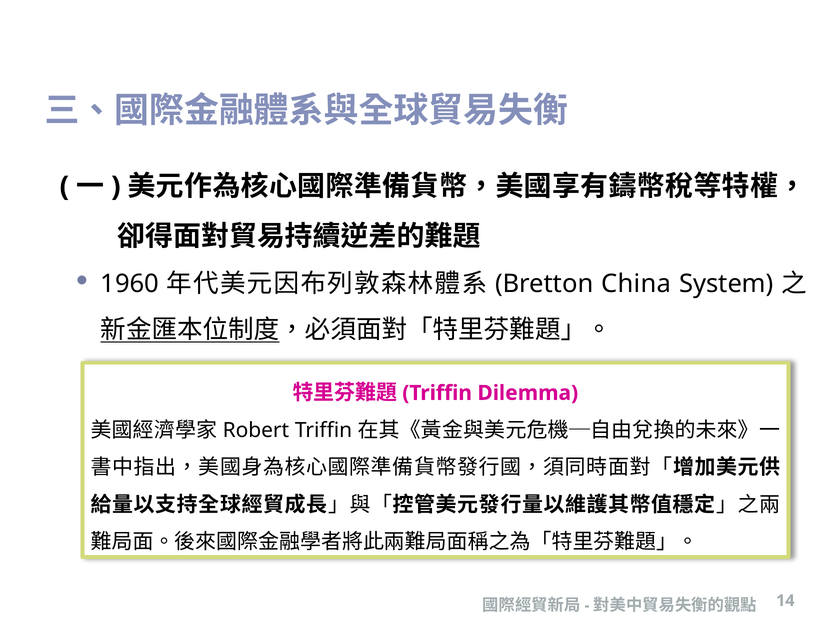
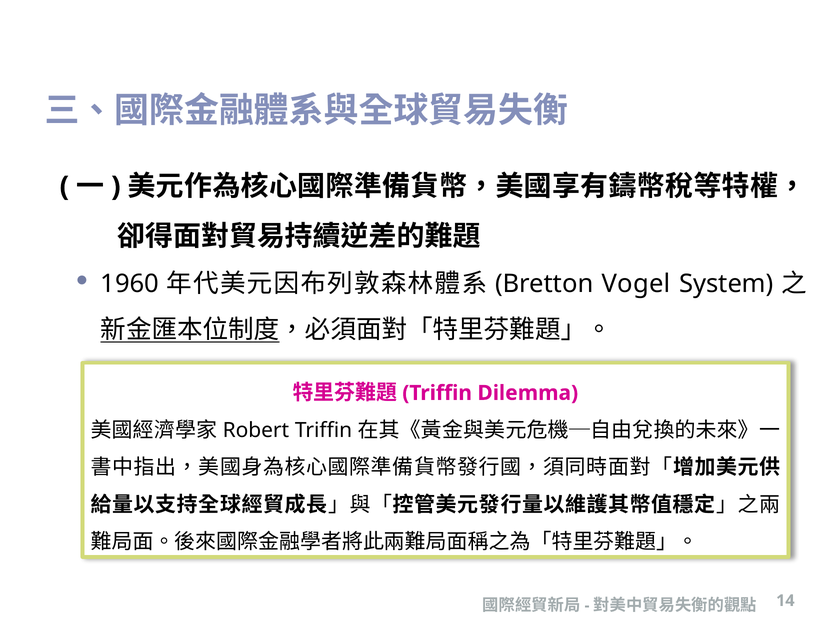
China: China -> Vogel (636, 284)
